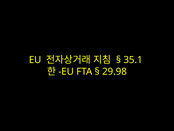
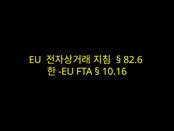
35.1: 35.1 -> 82.6 (133, 60)
29.98: 29.98 -> 10.16 (114, 71)
